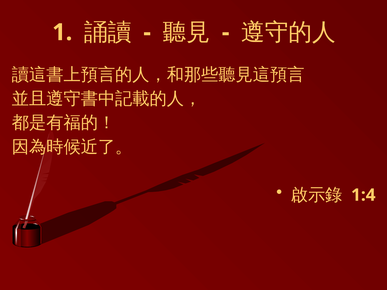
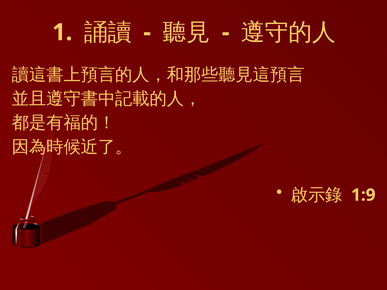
1:4: 1:4 -> 1:9 (363, 195)
